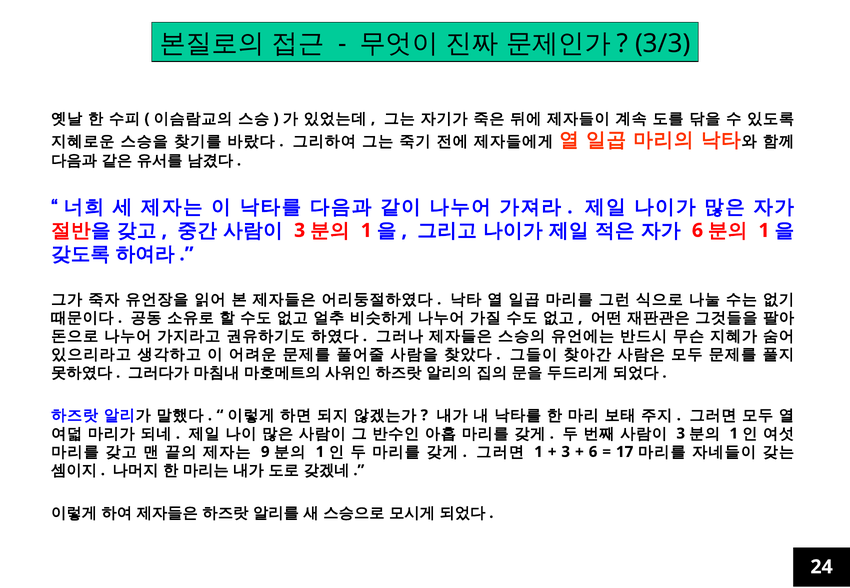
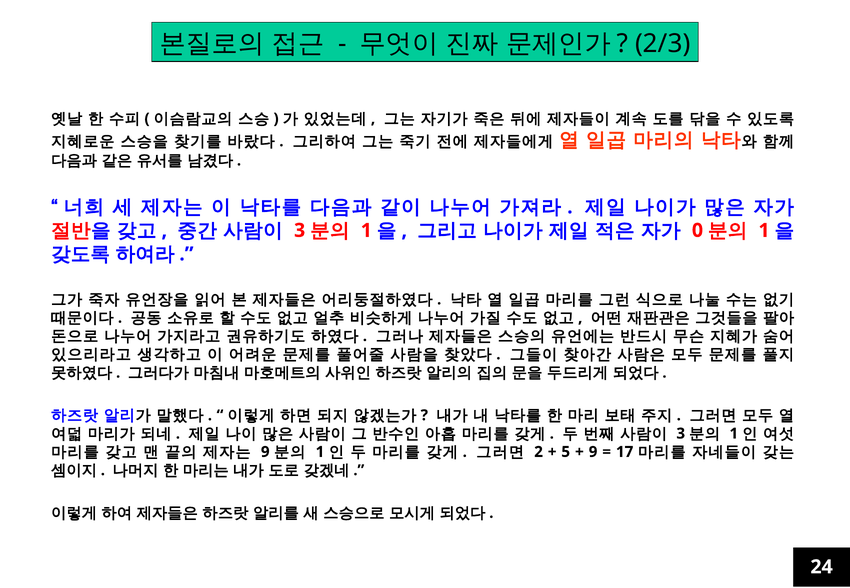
3/3: 3/3 -> 2/3 (663, 44)
6: 6 -> 0 (697, 231)
1: 1 -> 2 (539, 452)
3: 3 -> 5 (566, 452)
6: 6 -> 9 (593, 452)
